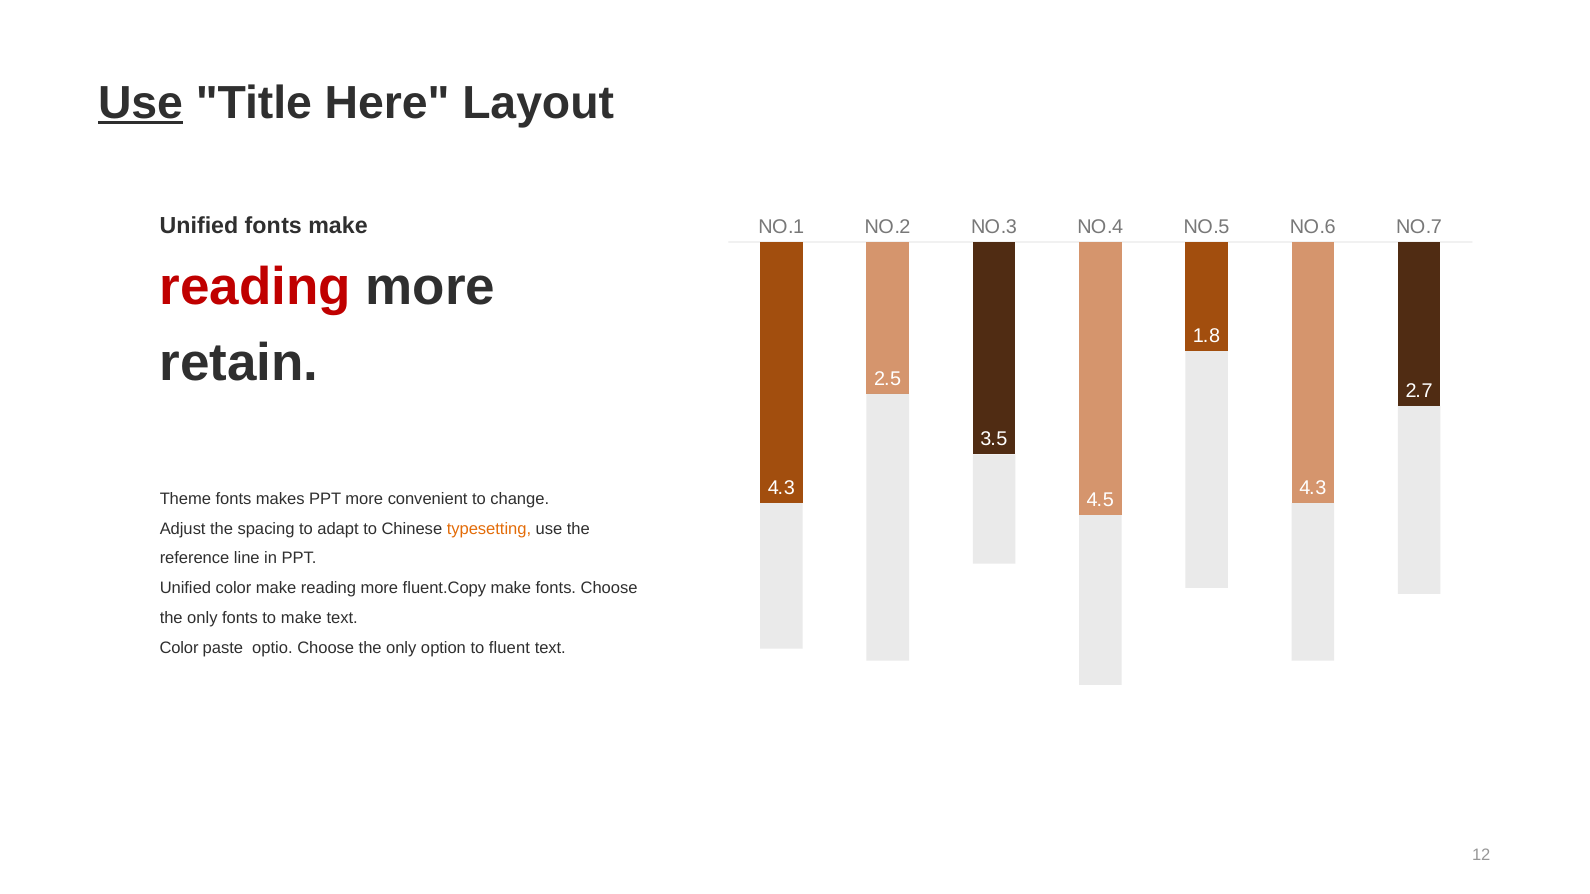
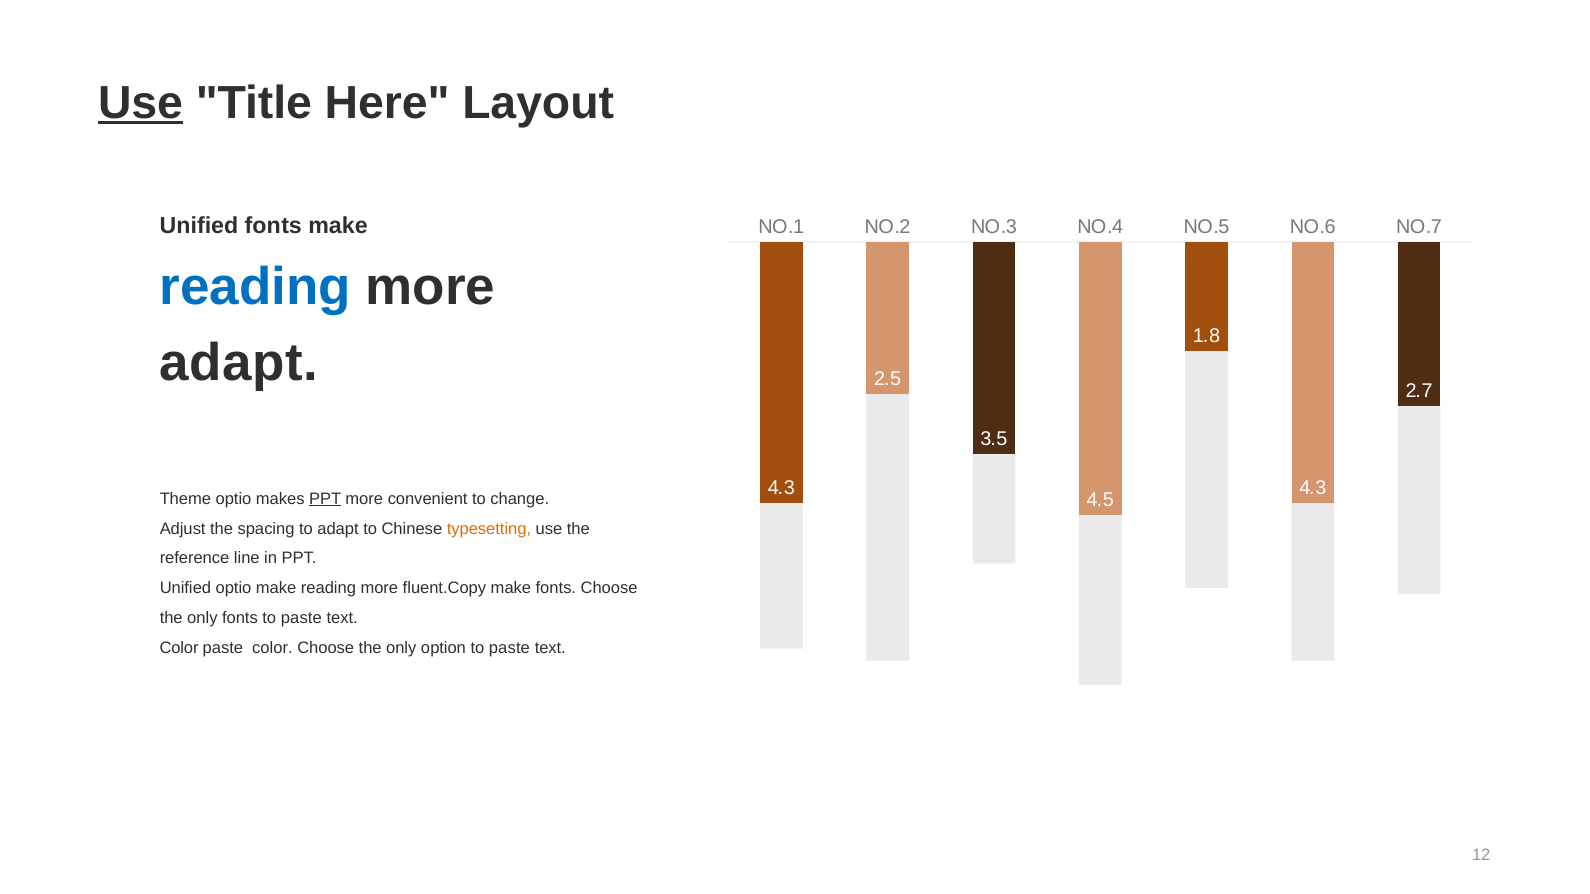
reading colour: red -> blue (255, 287)
retain: retain -> adapt (239, 363)
Theme fonts: fonts -> optio (234, 499)
PPT underline: none -> present (325, 499)
Unified color: color -> optio (234, 589)
make: make -> paste (301, 618)
paste optio: optio -> color (272, 648)
option to fluent: fluent -> paste (509, 648)
